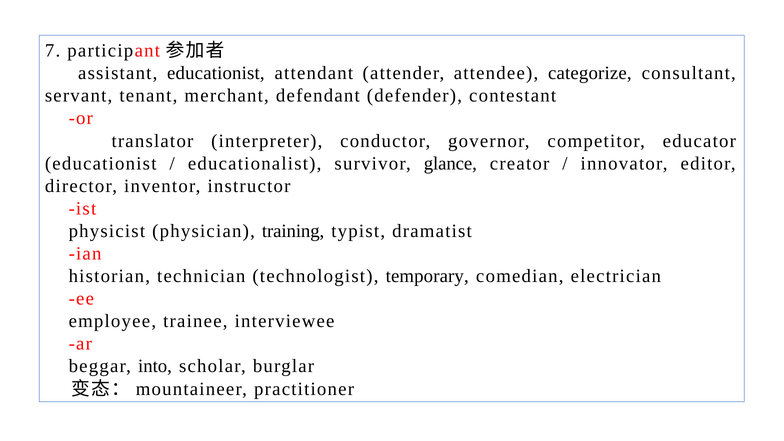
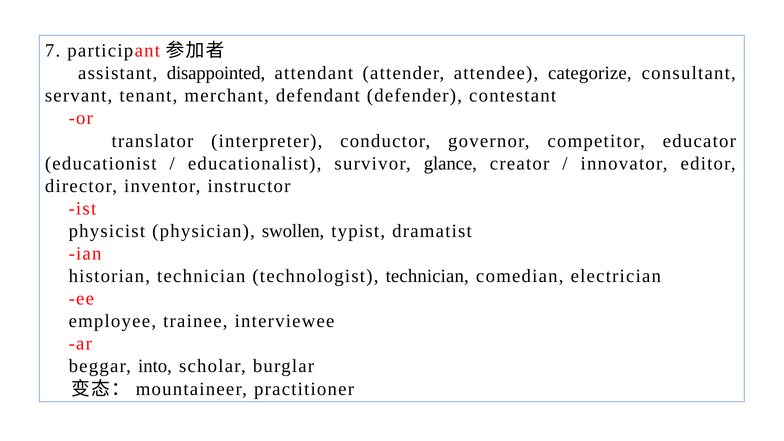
assistant educationist: educationist -> disappointed (216, 73)
training: training -> swollen (293, 231)
technologist temporary: temporary -> technician (427, 276)
